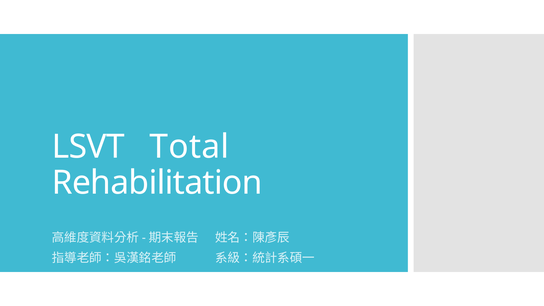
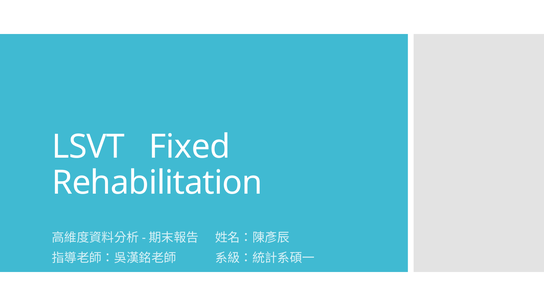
Total: Total -> Fixed (190, 147)
